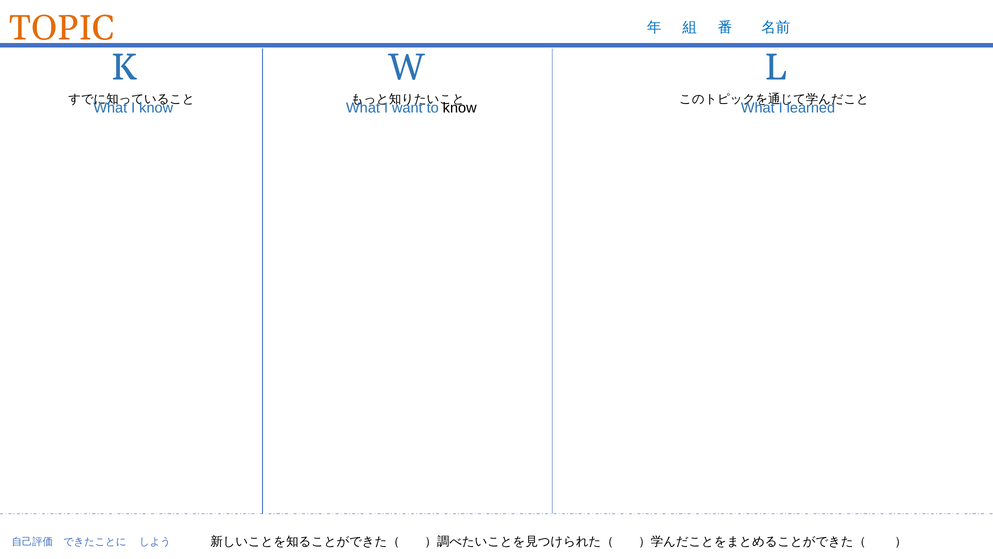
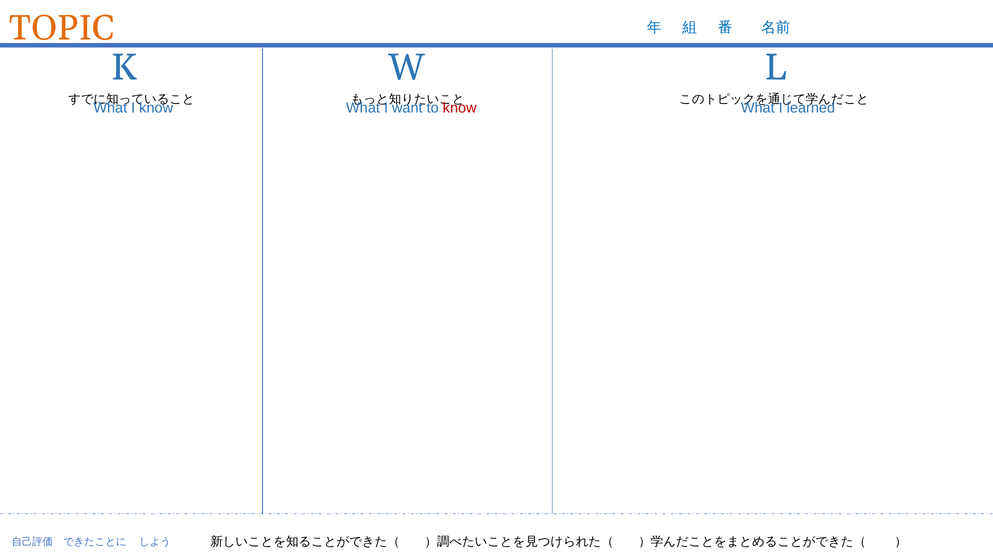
know colour: black -> red (460, 108)
